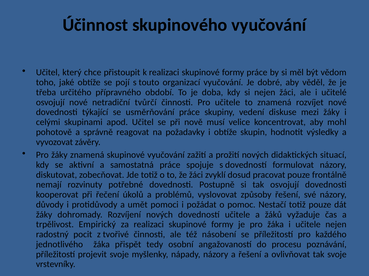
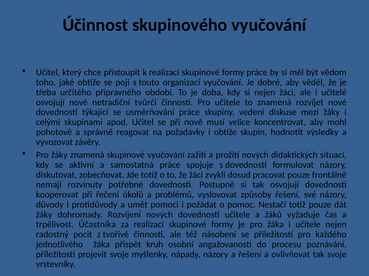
Empirický: Empirický -> Účastníka (97, 225)
tedy: tedy -> kruh (155, 245)
